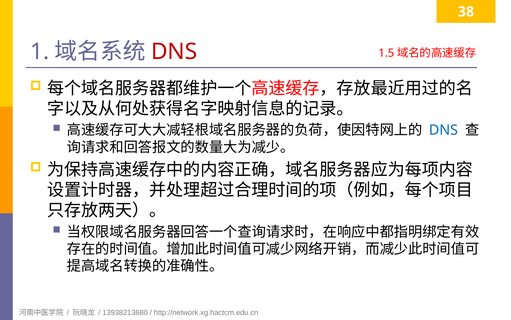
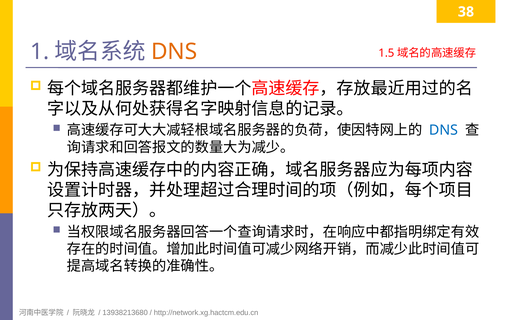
DNS colour: red -> orange (174, 52)
